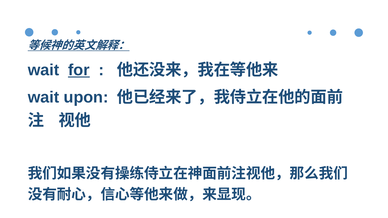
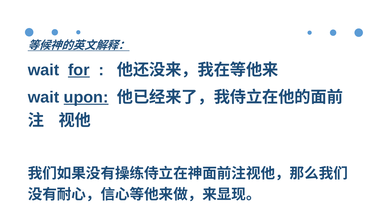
upon underline: none -> present (86, 97)
